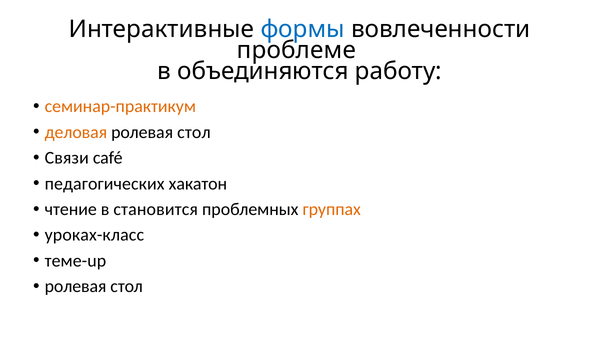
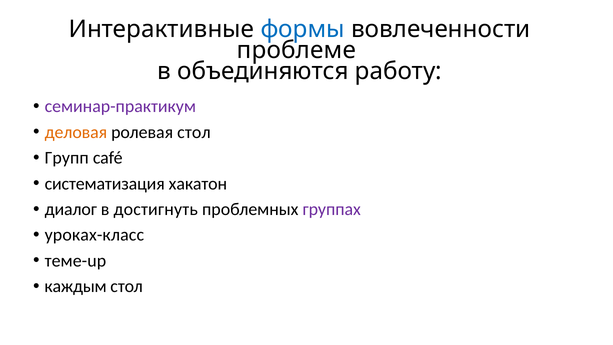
семинар-практикум colour: orange -> purple (120, 106)
Связи: Связи -> Групп (67, 158)
педагогических: педагогических -> систематизация (105, 184)
чтение: чтение -> диалог (71, 209)
становится: становится -> достигнуть (156, 209)
группах colour: orange -> purple (332, 209)
ролевая: ролевая -> каждым (76, 286)
